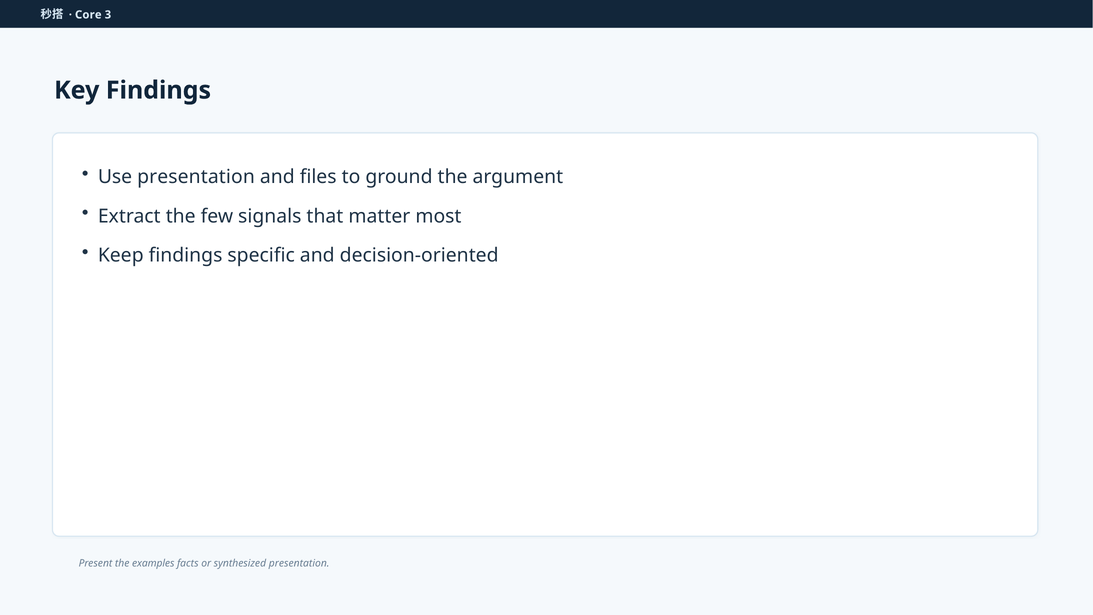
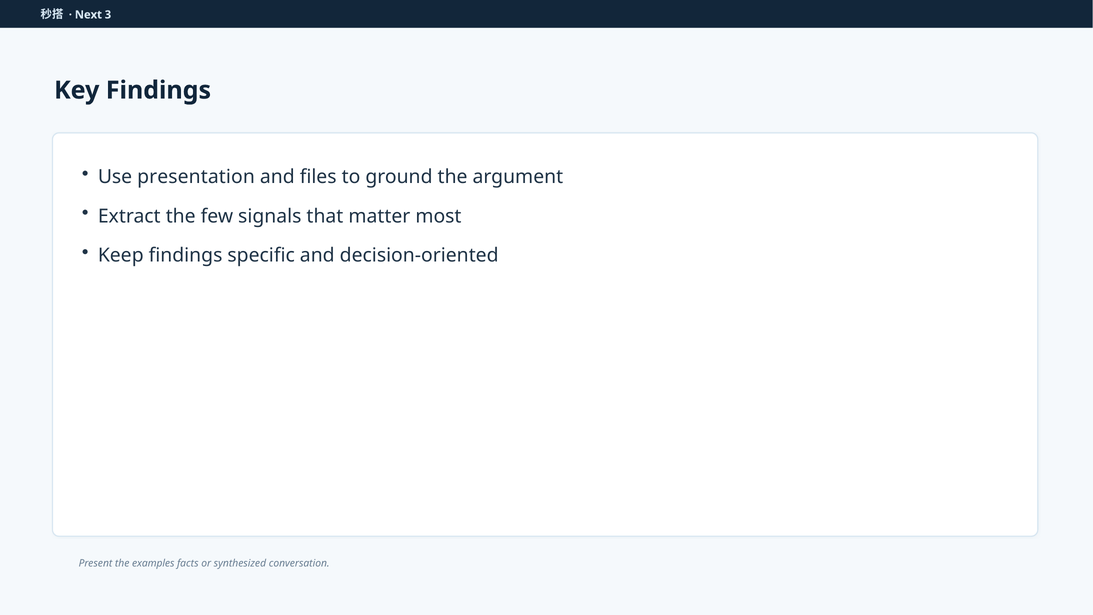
Core: Core -> Next (88, 15)
synthesized presentation: presentation -> conversation (299, 563)
